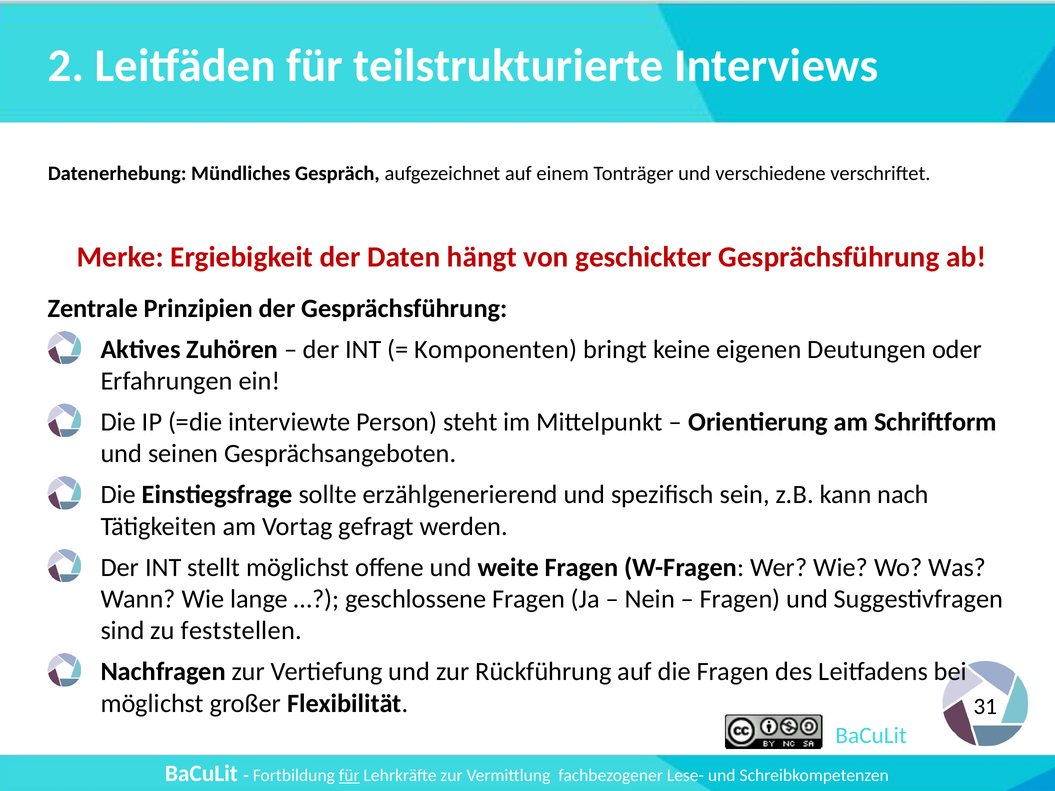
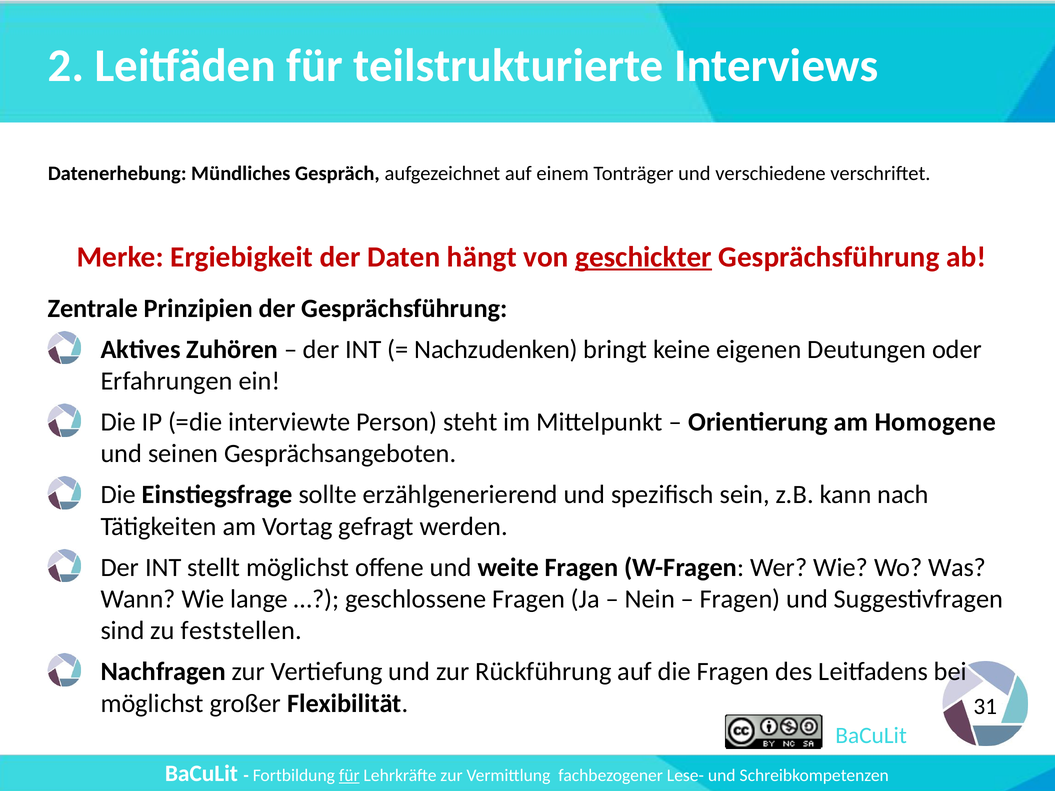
geschickter underline: none -> present (644, 257)
Komponenten: Komponenten -> Nachzudenken (496, 350)
Schriftform: Schriftform -> Homogene (935, 422)
